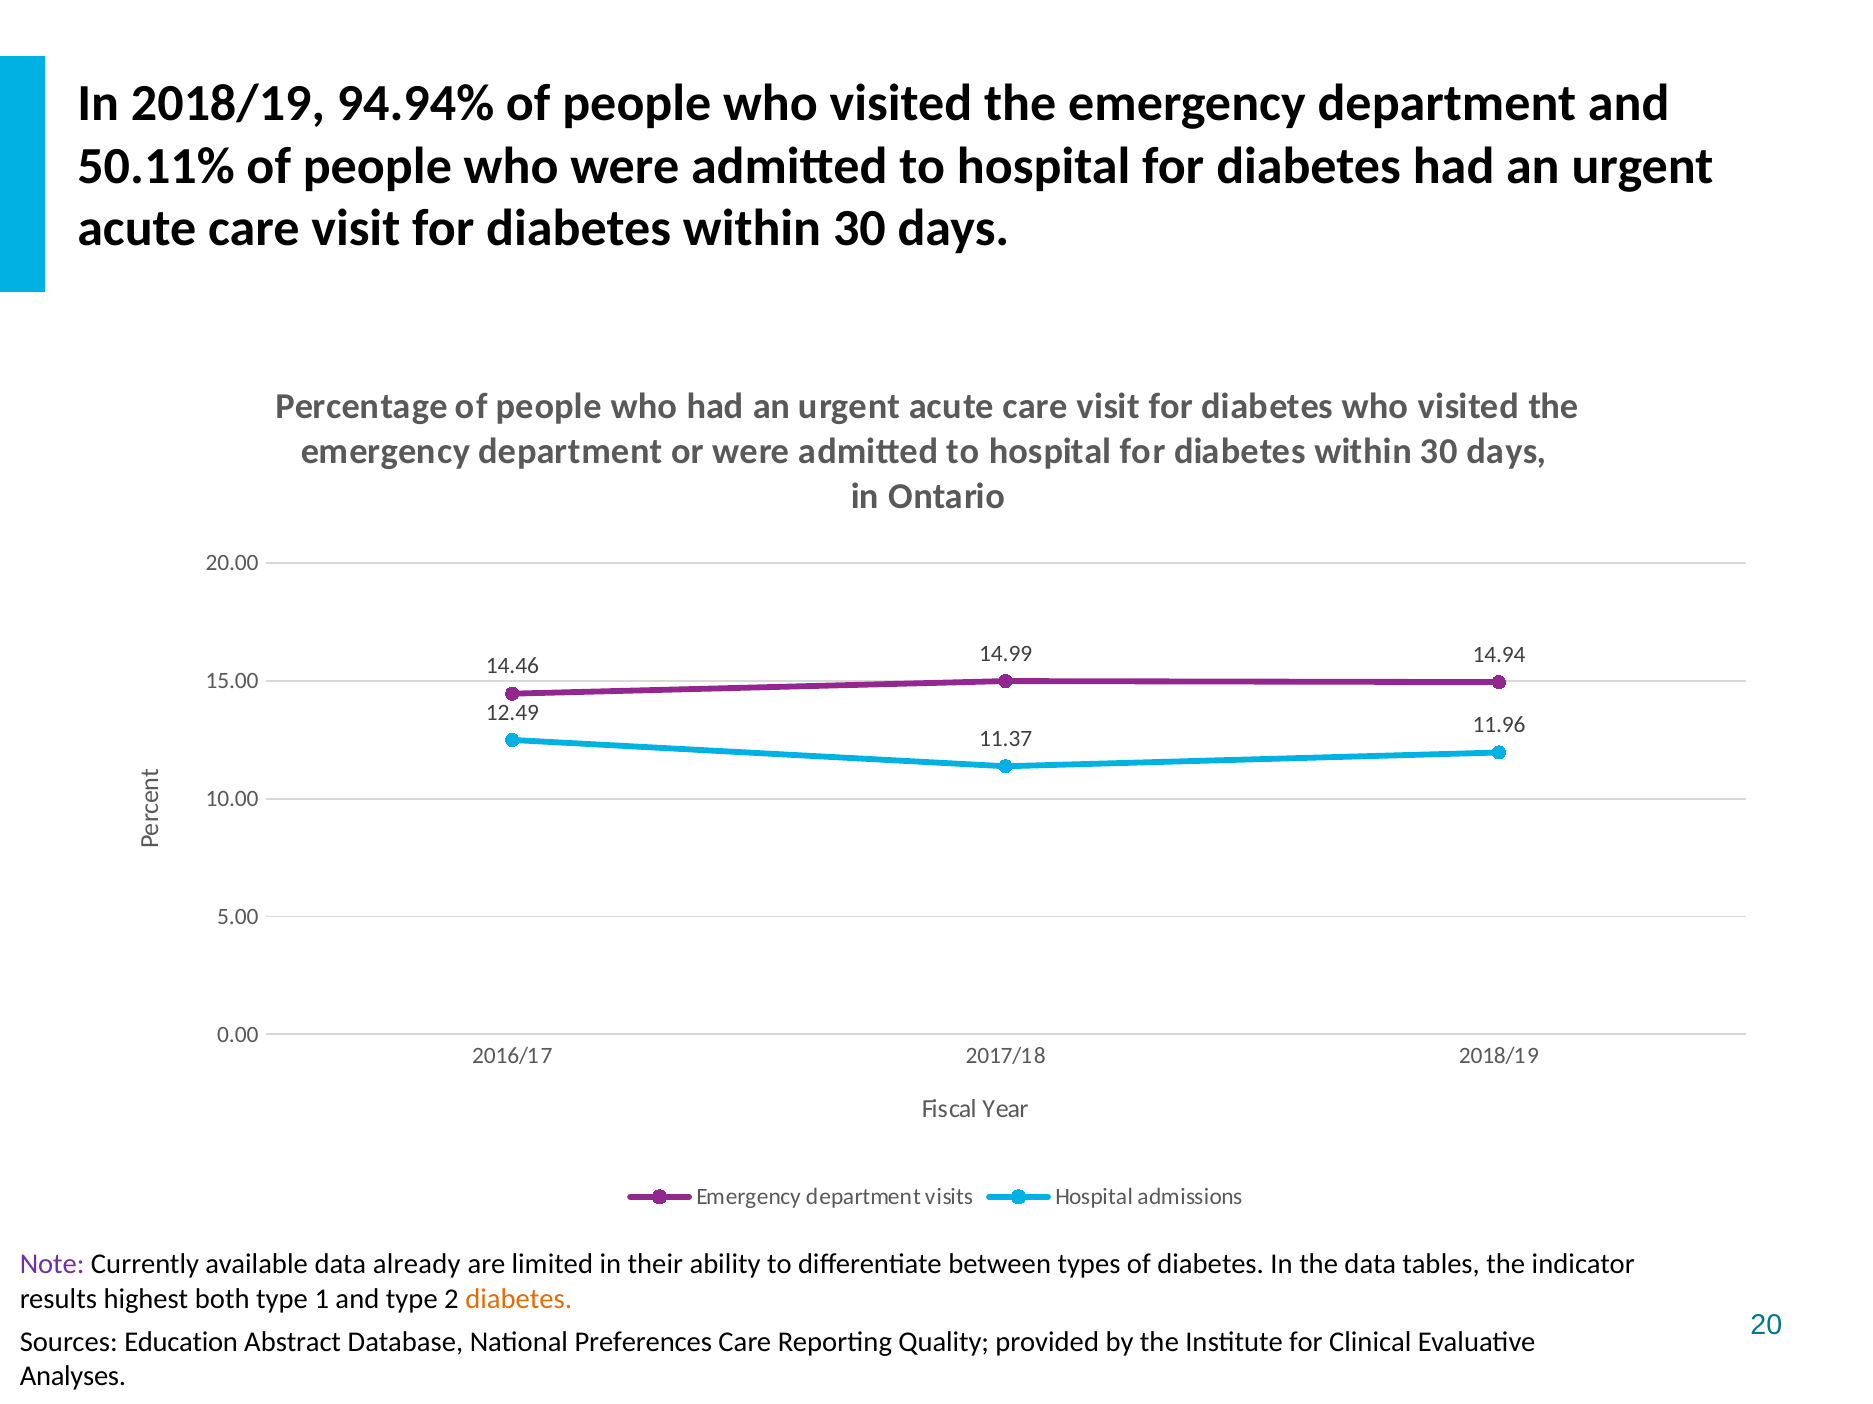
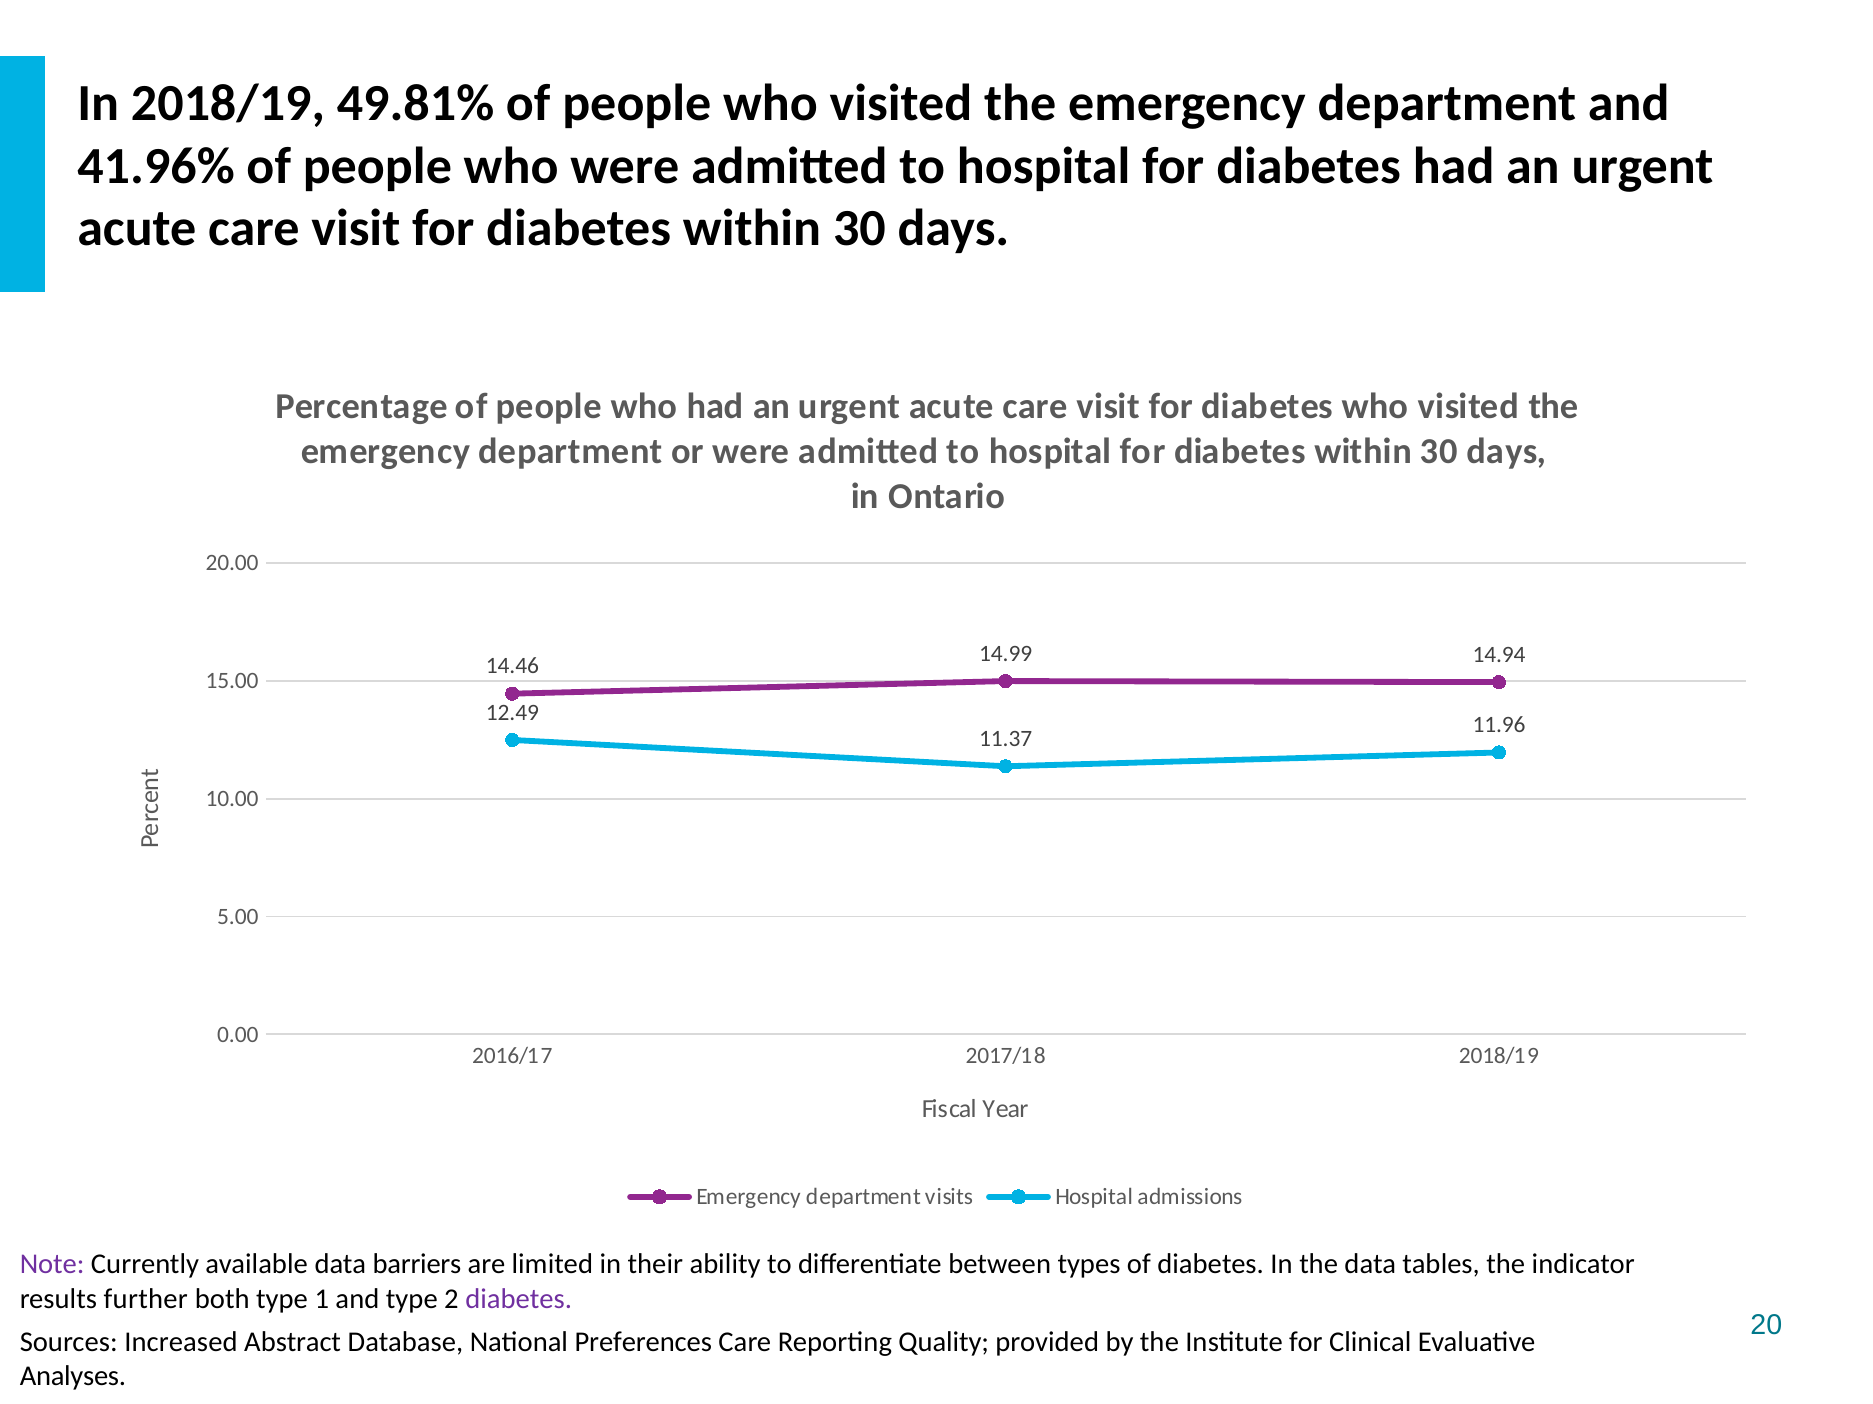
94.94%: 94.94% -> 49.81% (415, 104)
50.11%: 50.11% -> 41.96% (156, 166)
already: already -> barriers (417, 1265)
highest: highest -> further (146, 1300)
diabetes colour: orange -> purple (519, 1300)
Education: Education -> Increased (181, 1343)
